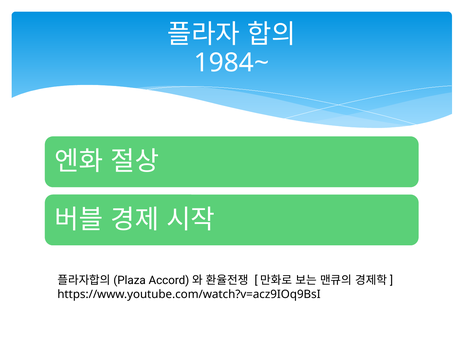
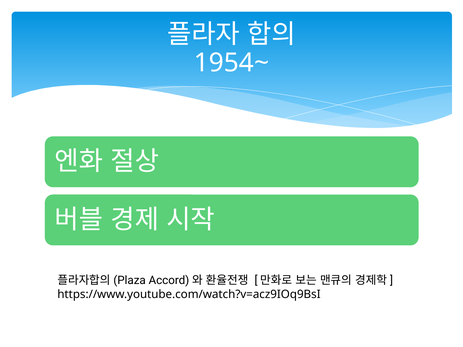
1984~: 1984~ -> 1954~ (231, 63)
